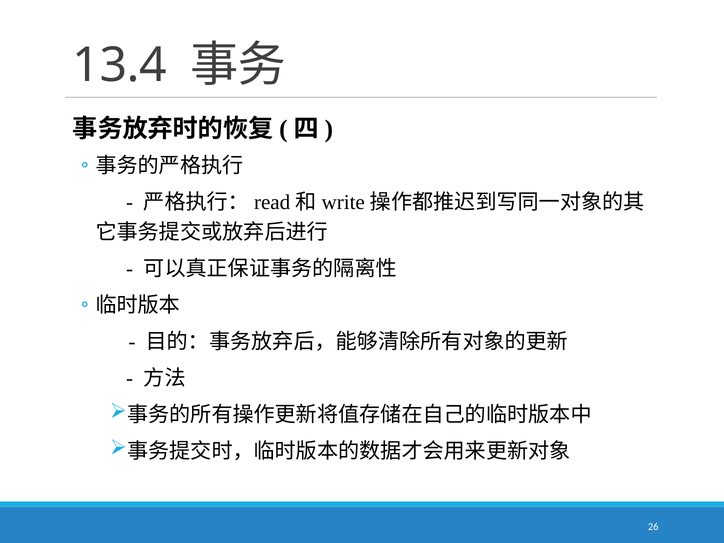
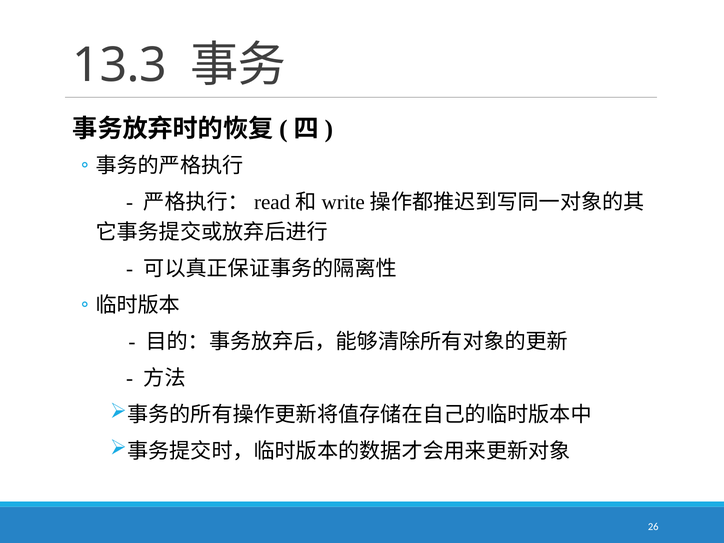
13.4: 13.4 -> 13.3 (120, 65)
